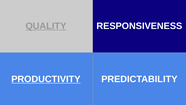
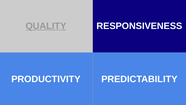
PRODUCTIVITY underline: present -> none (46, 79)
